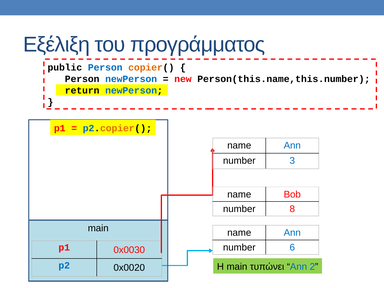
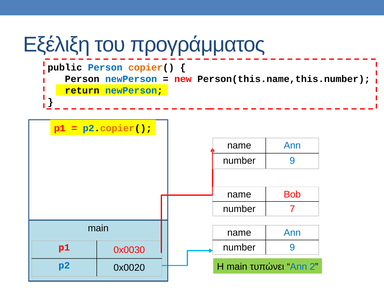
3: 3 -> 9 (292, 161)
8: 8 -> 7 (292, 209)
6: 6 -> 9 (292, 247)
